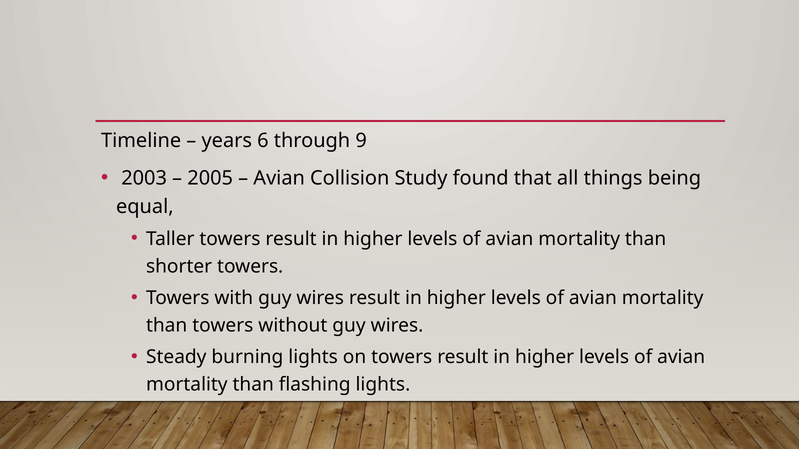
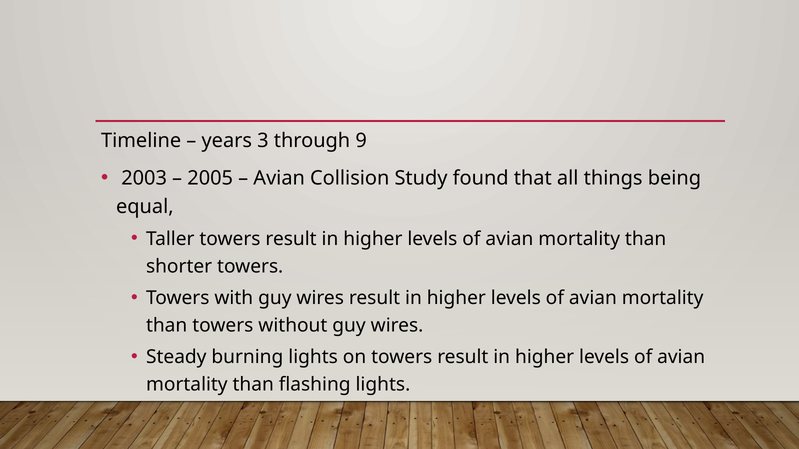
6: 6 -> 3 (263, 141)
